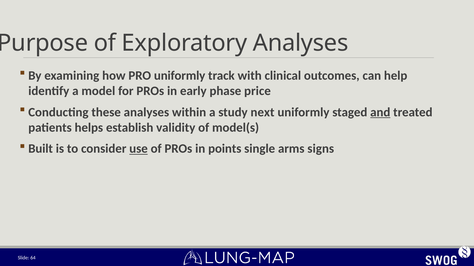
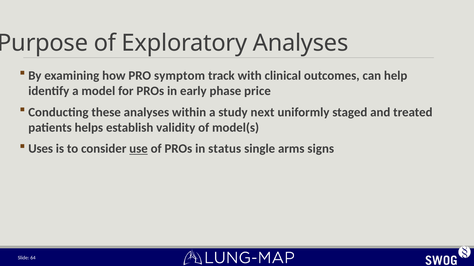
PRO uniformly: uniformly -> symptom (180, 76)
and underline: present -> none (380, 112)
Built: Built -> Uses (41, 149)
points: points -> status (225, 149)
